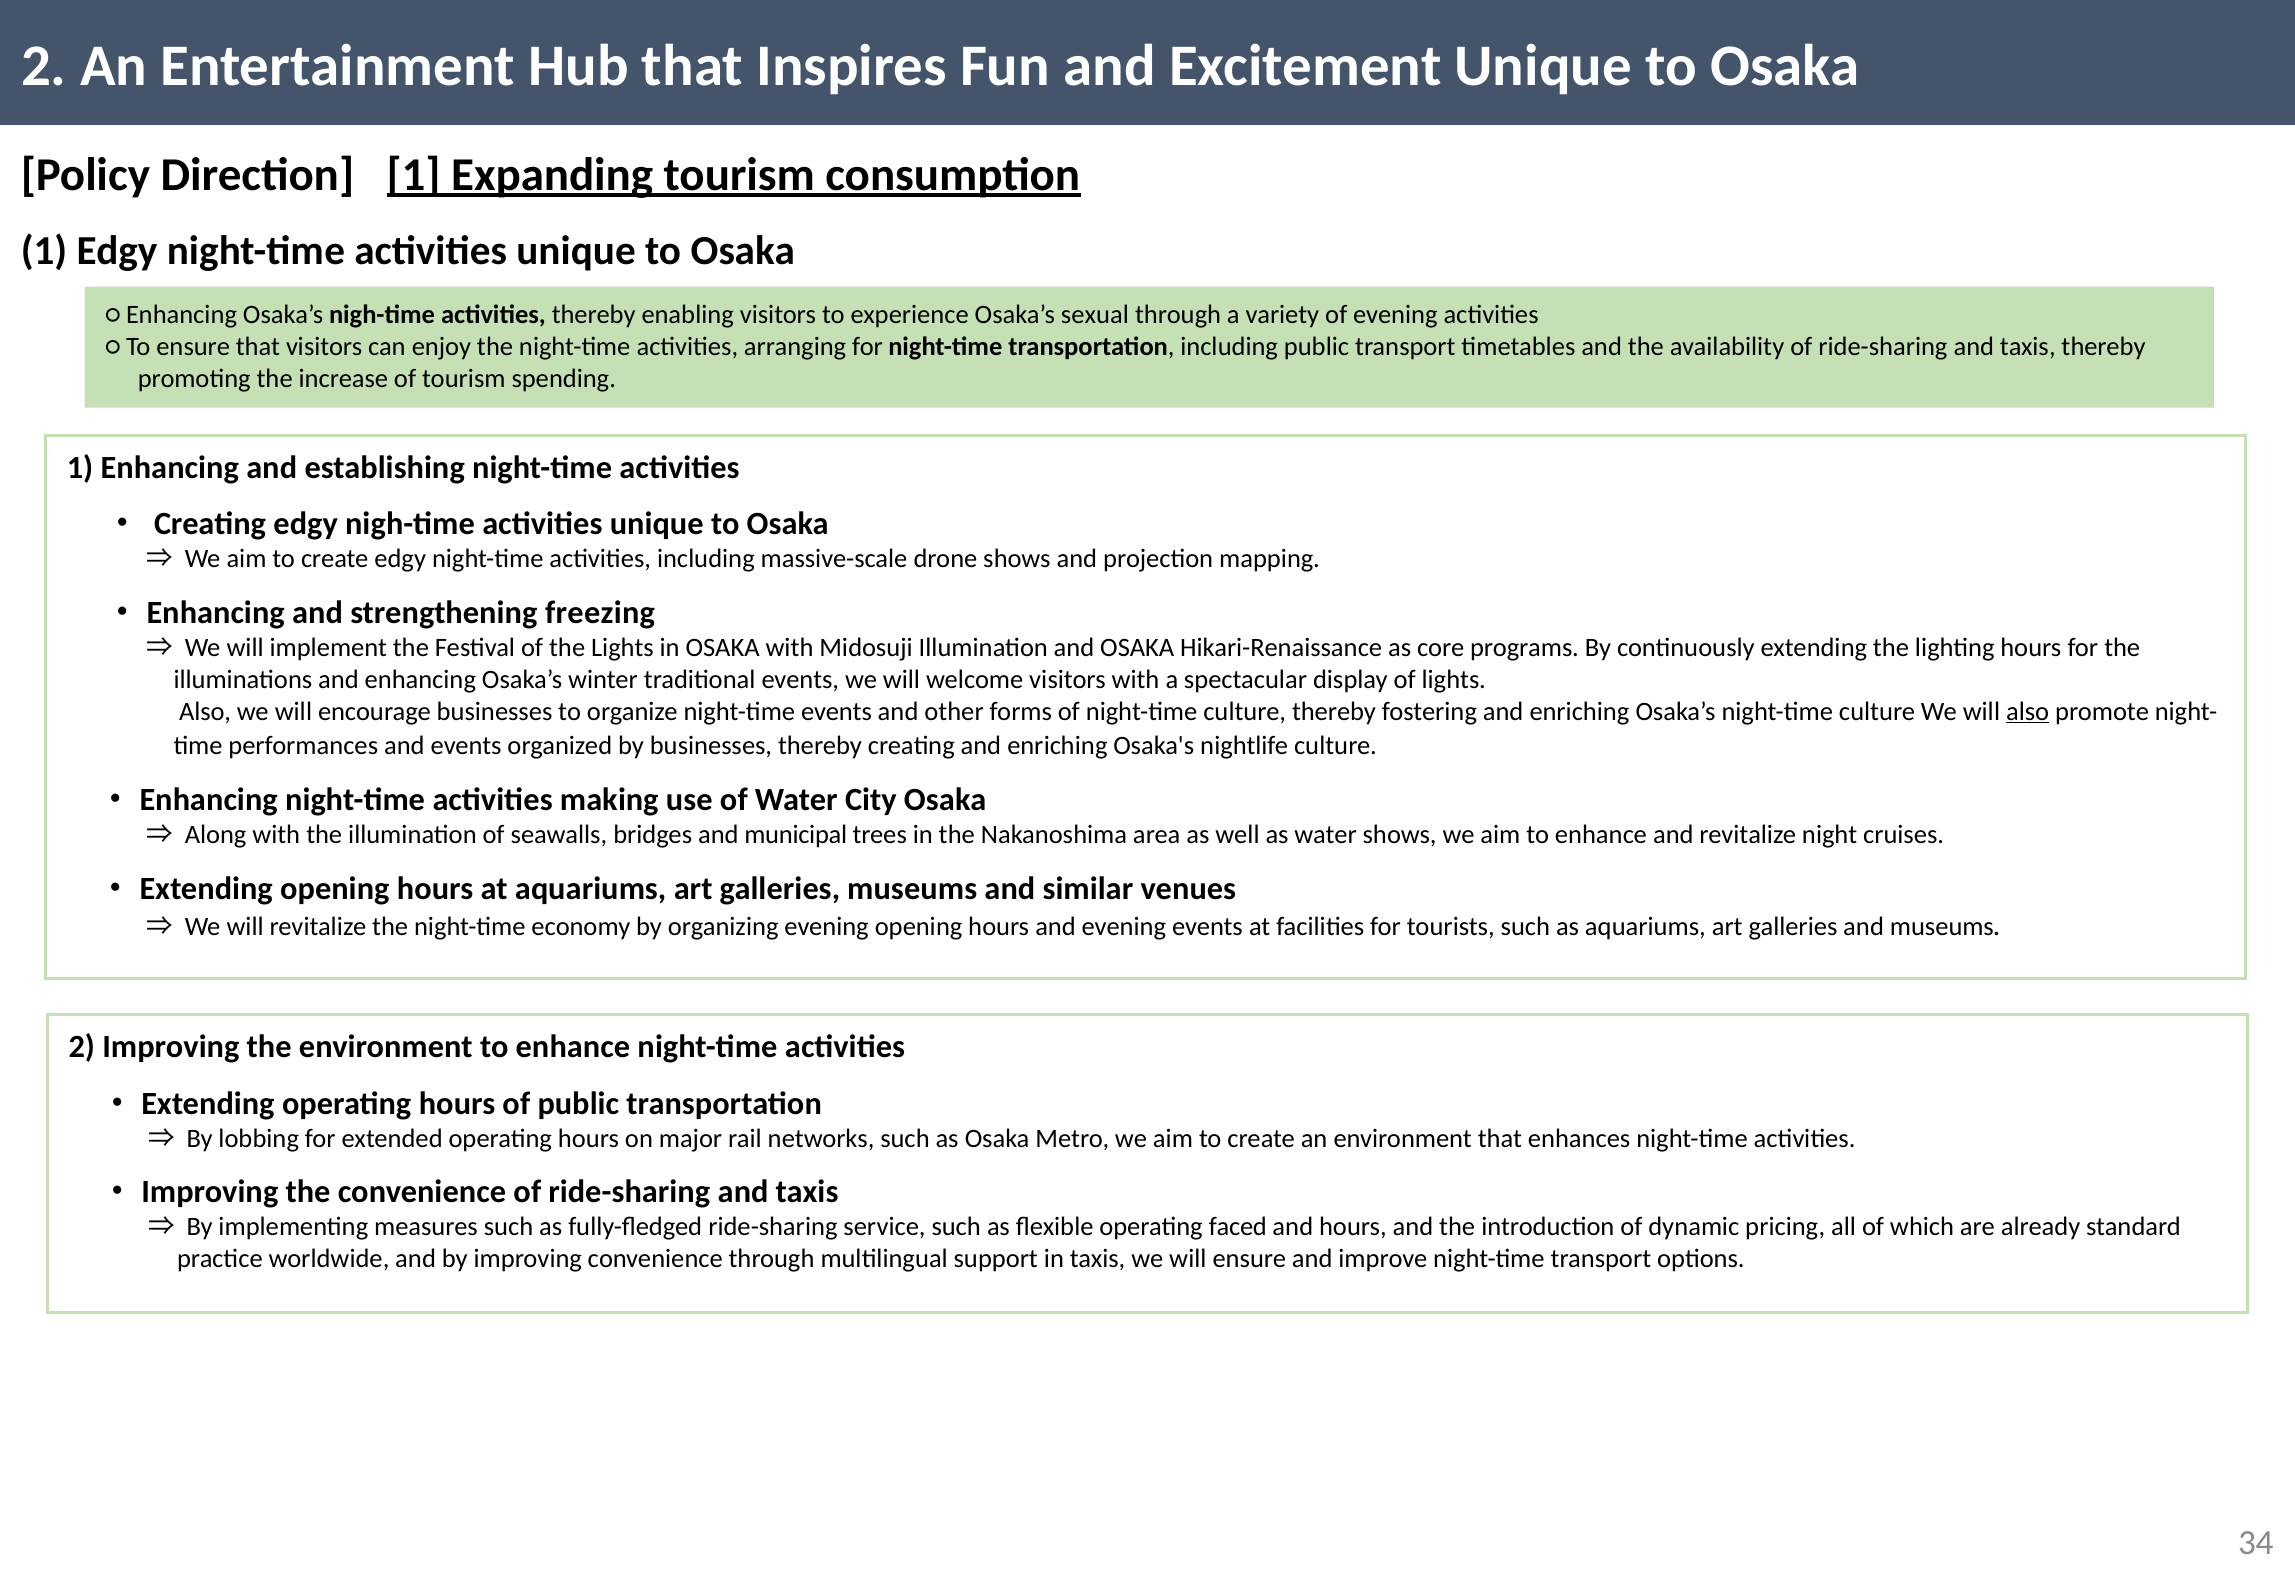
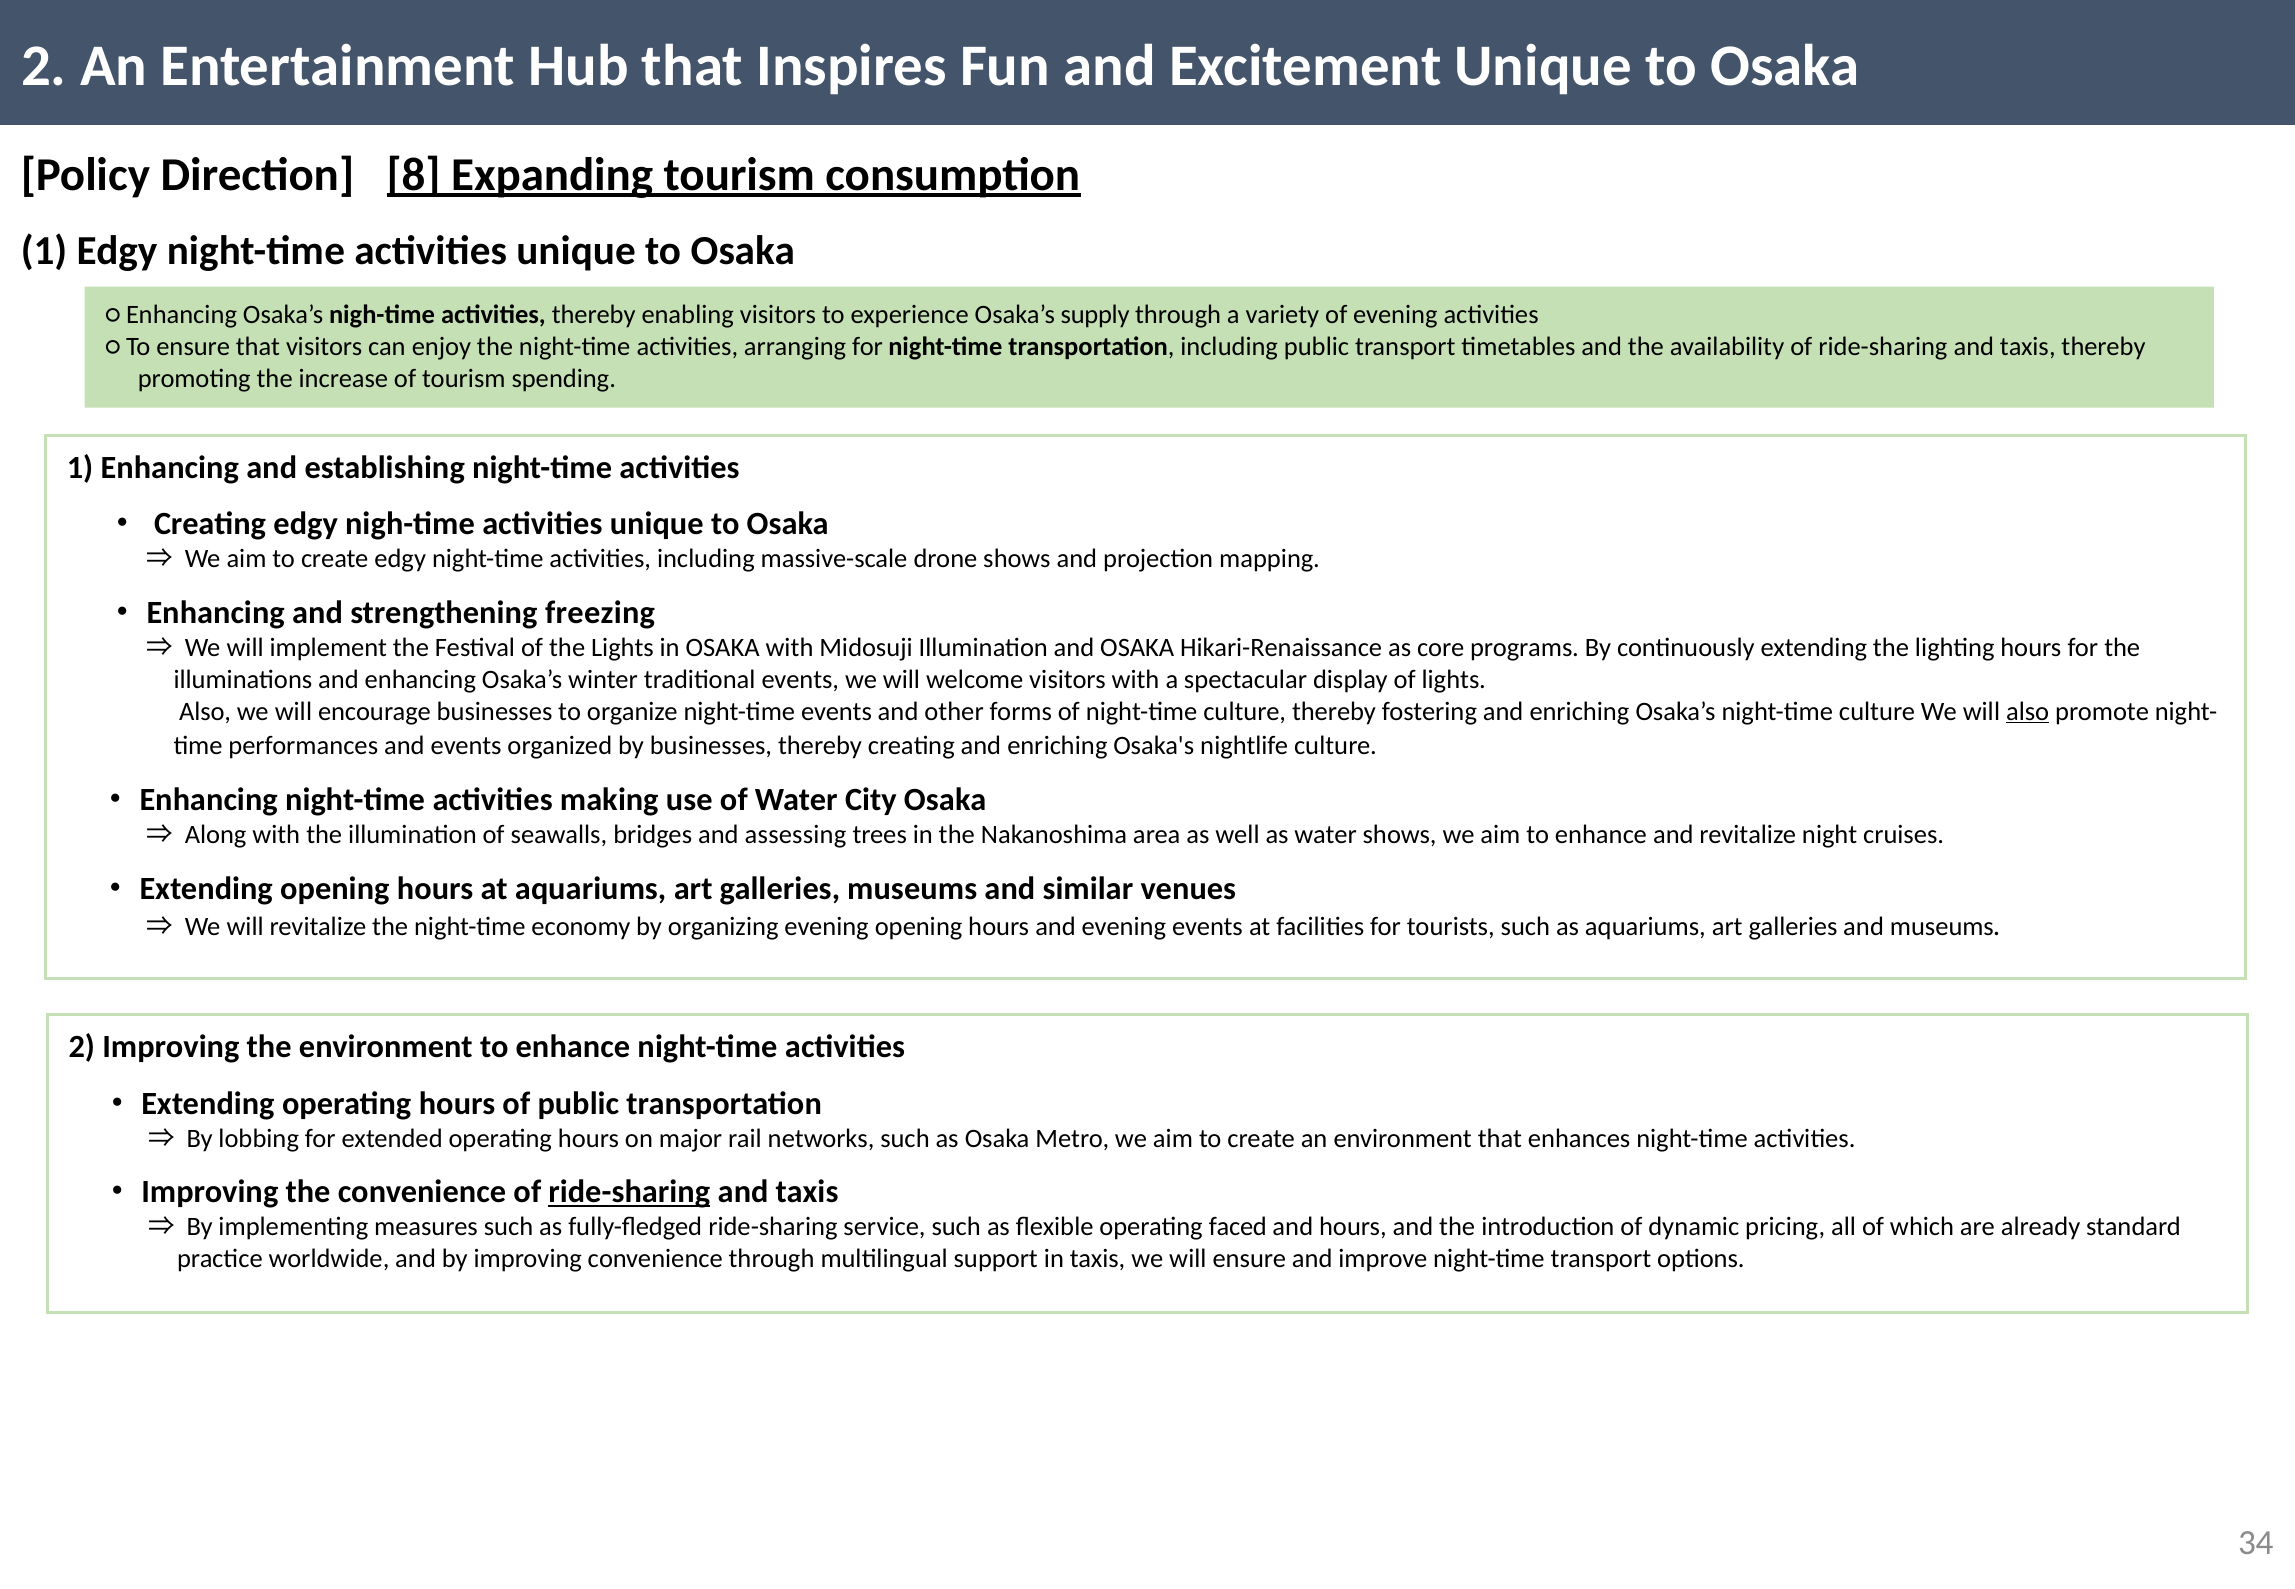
Direction 1: 1 -> 8 (414, 174)
sexual: sexual -> supply (1095, 315)
municipal: municipal -> assessing (796, 835)
ride-sharing underline: none -> present (629, 1192)
